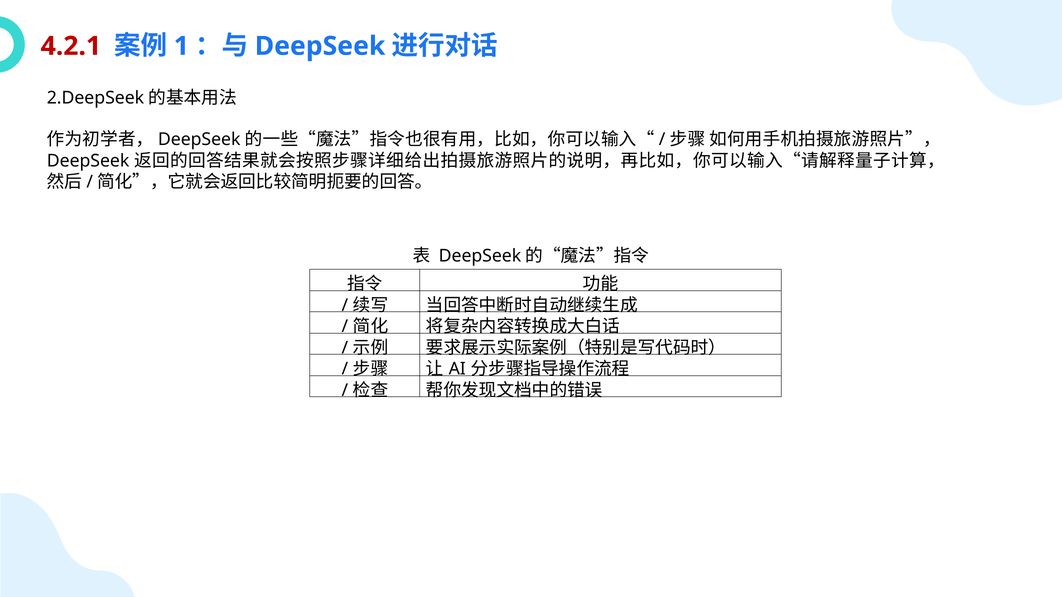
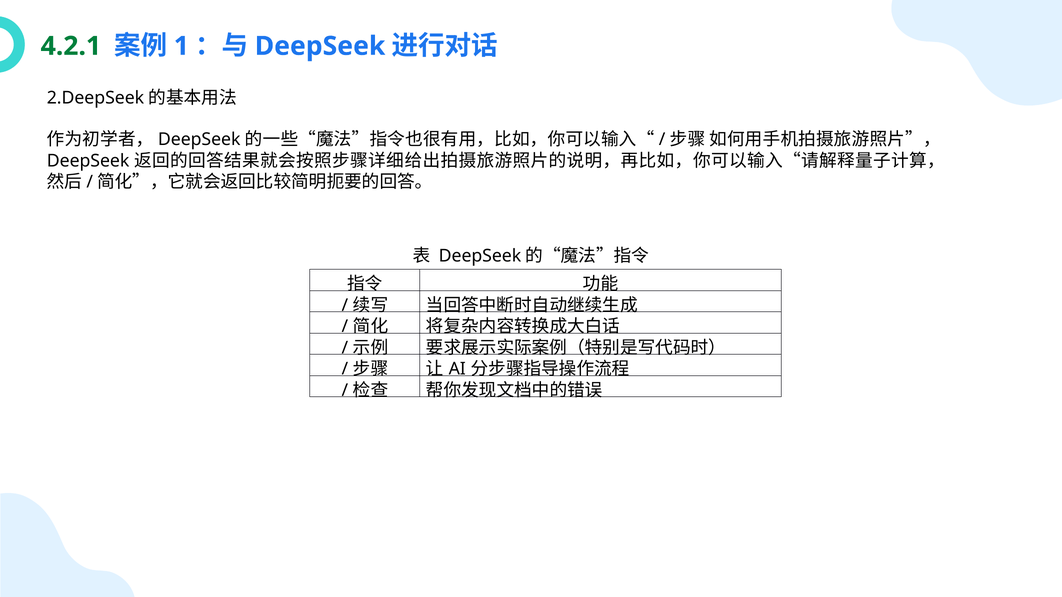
4.2.1 colour: red -> green (71, 46)
